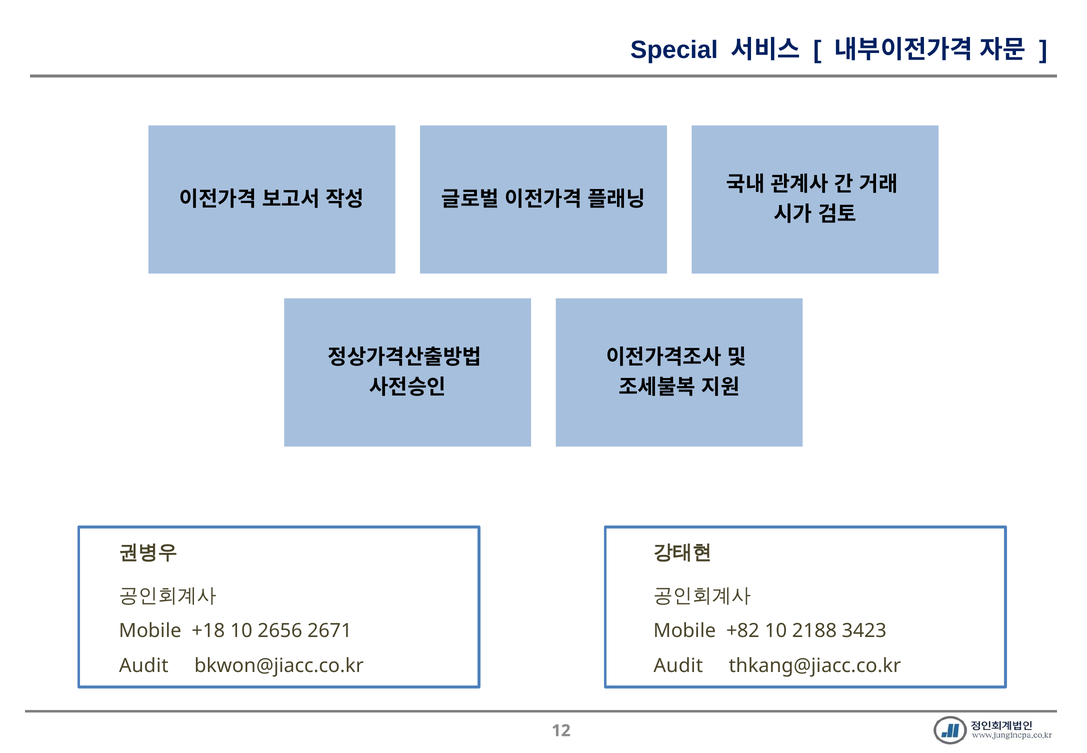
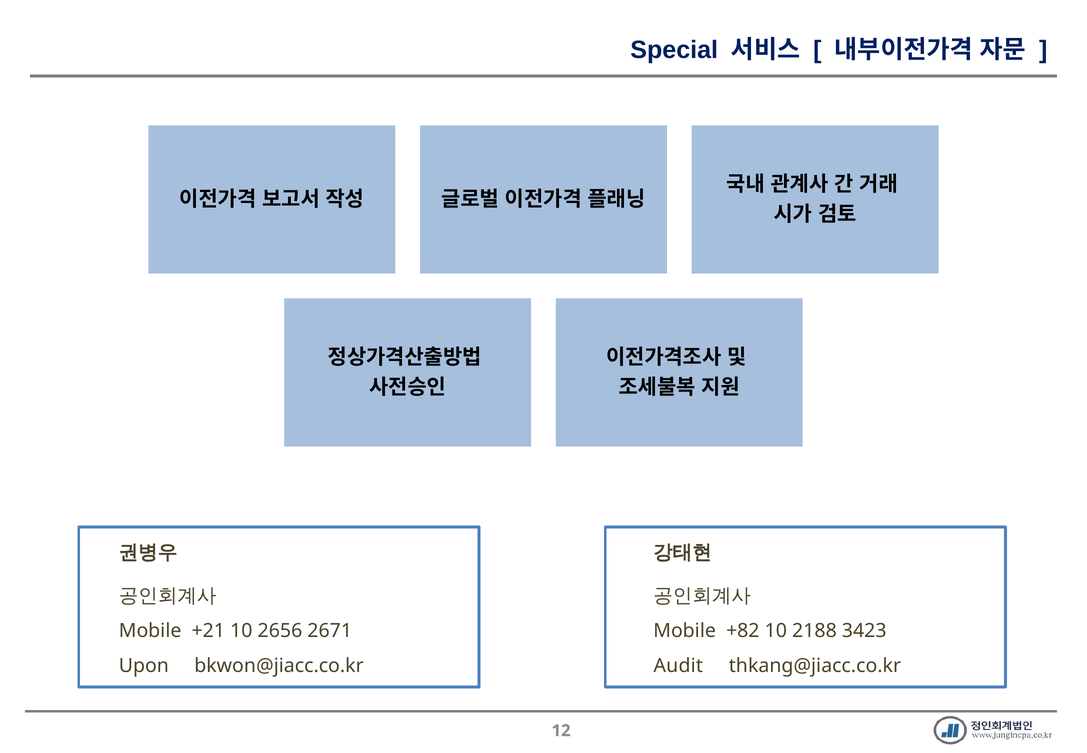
+18: +18 -> +21 (208, 630)
Audit: Audit -> Upon (144, 666)
